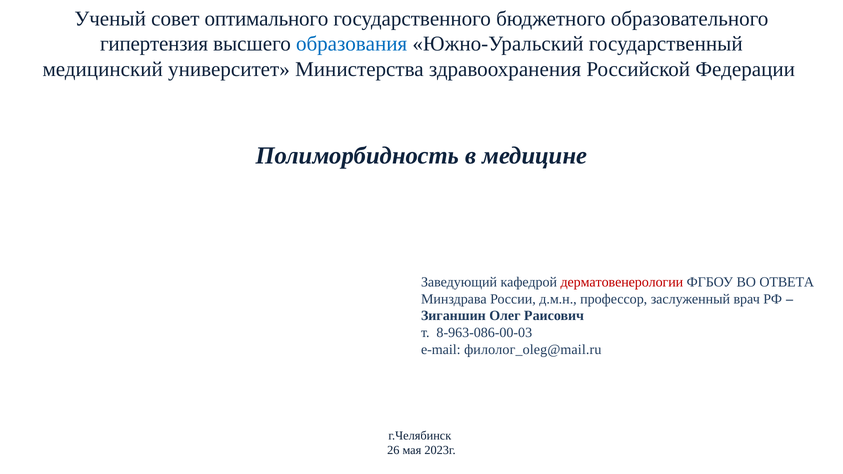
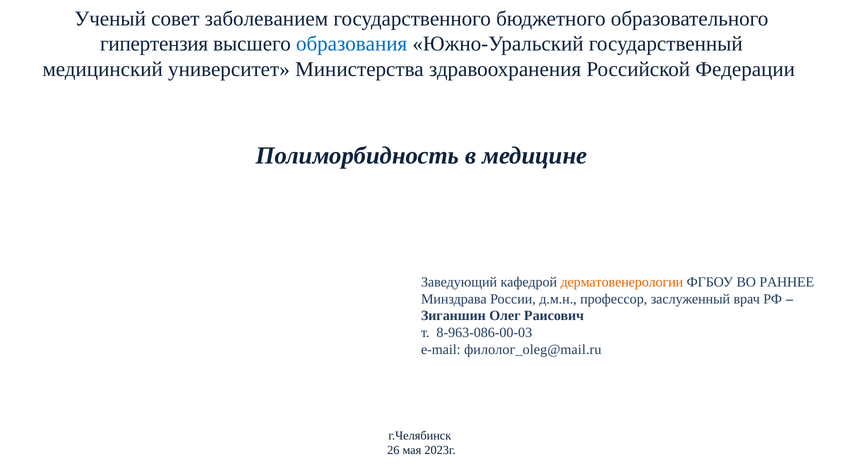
оптимального: оптимального -> заболеванием (266, 19)
дерматовенерологии colour: red -> orange (622, 282)
ОТВЕТА: ОТВЕТА -> РАННЕЕ (787, 282)
